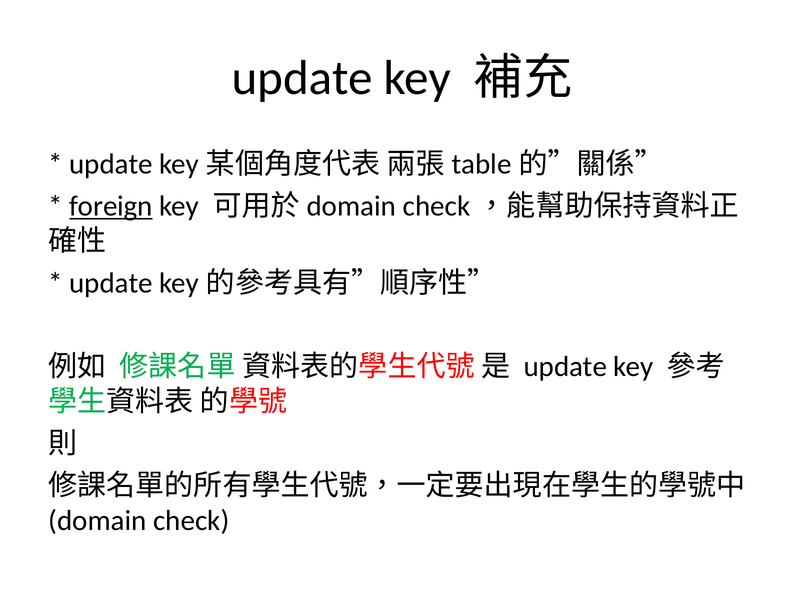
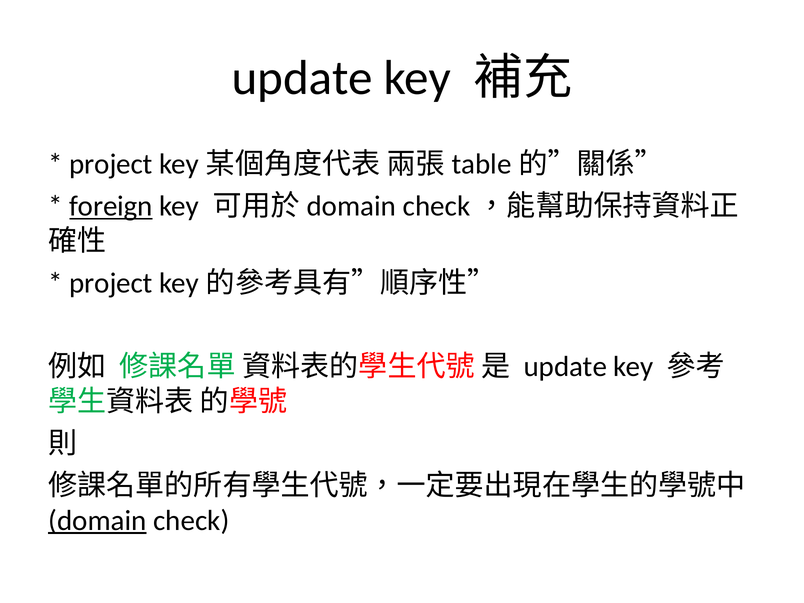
update: update -> project (111, 164)
update: update -> project (111, 283)
domain underline: none -> present (97, 520)
